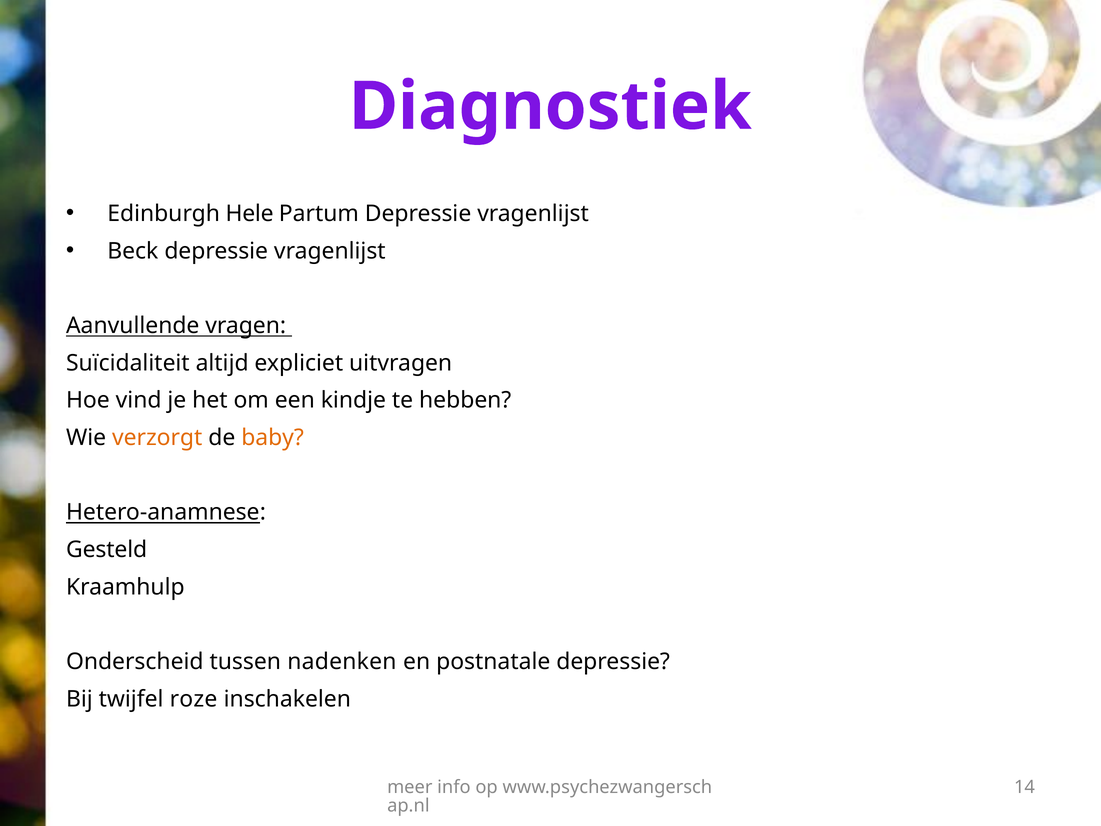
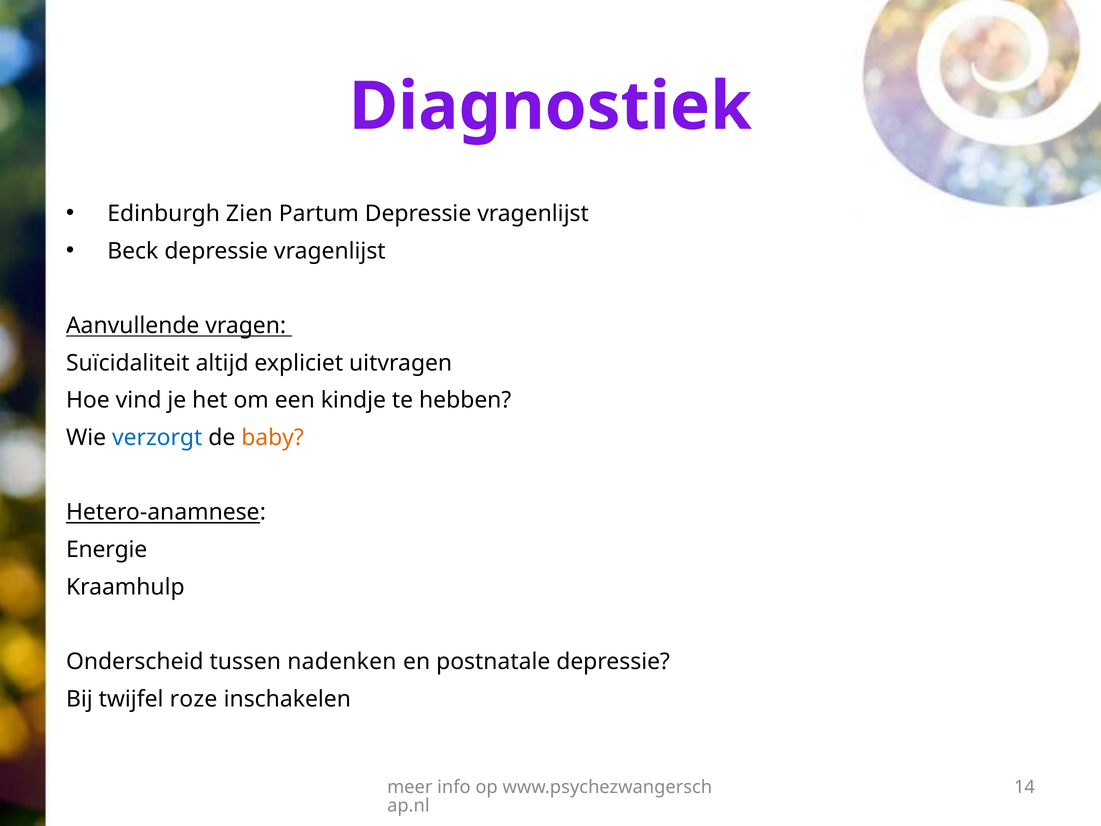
Hele: Hele -> Zien (249, 214)
verzorgt colour: orange -> blue (157, 437)
Gesteld: Gesteld -> Energie (107, 549)
